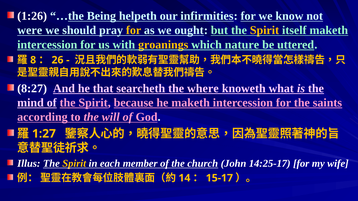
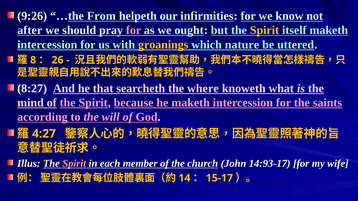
1:26: 1:26 -> 9:26 (32, 16)
Being: Being -> From (101, 16)
were: were -> after (30, 30)
for colour: yellow -> pink (134, 30)
1:27: 1:27 -> 4:27 (44, 134)
Spirit colour: yellow -> pink (74, 164)
14:25-17: 14:25-17 -> 14:93-17 (270, 164)
